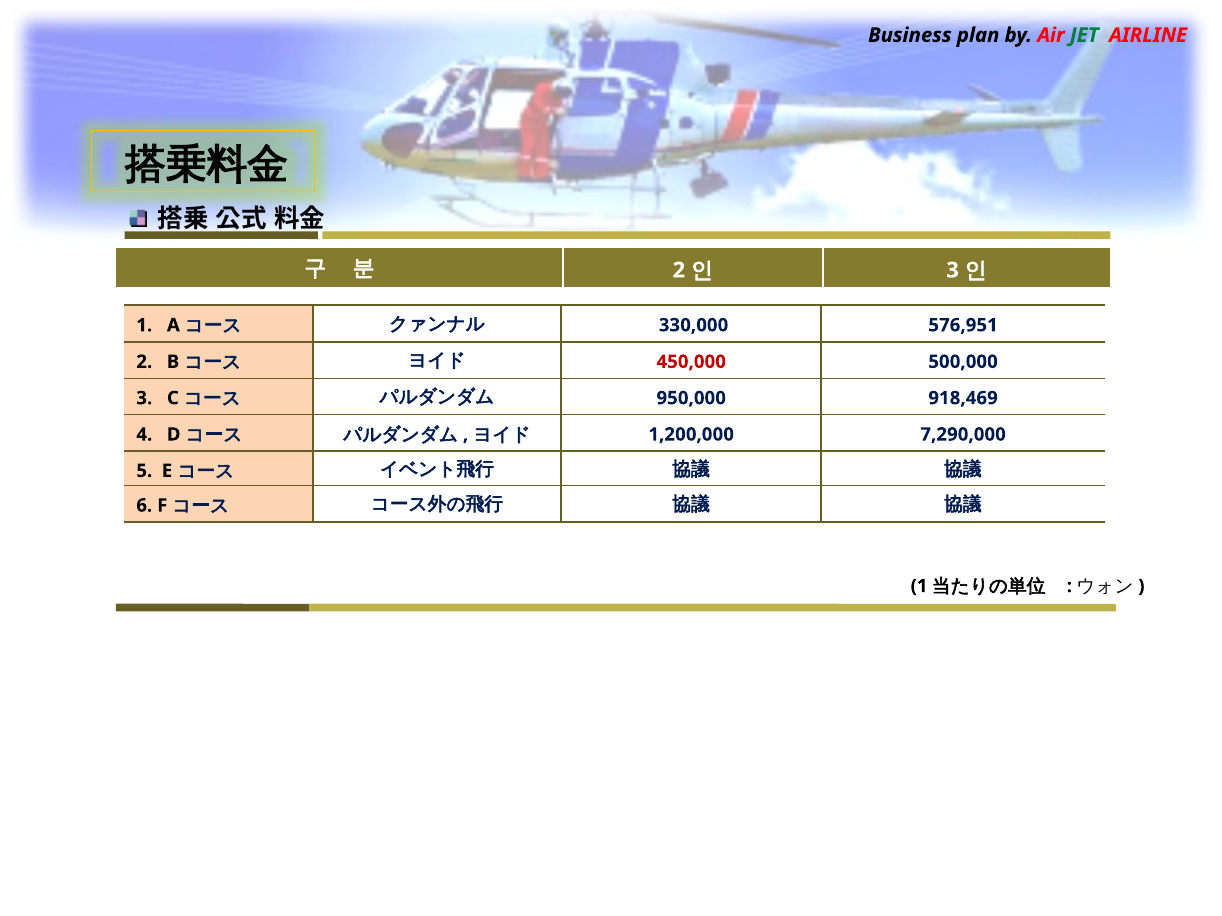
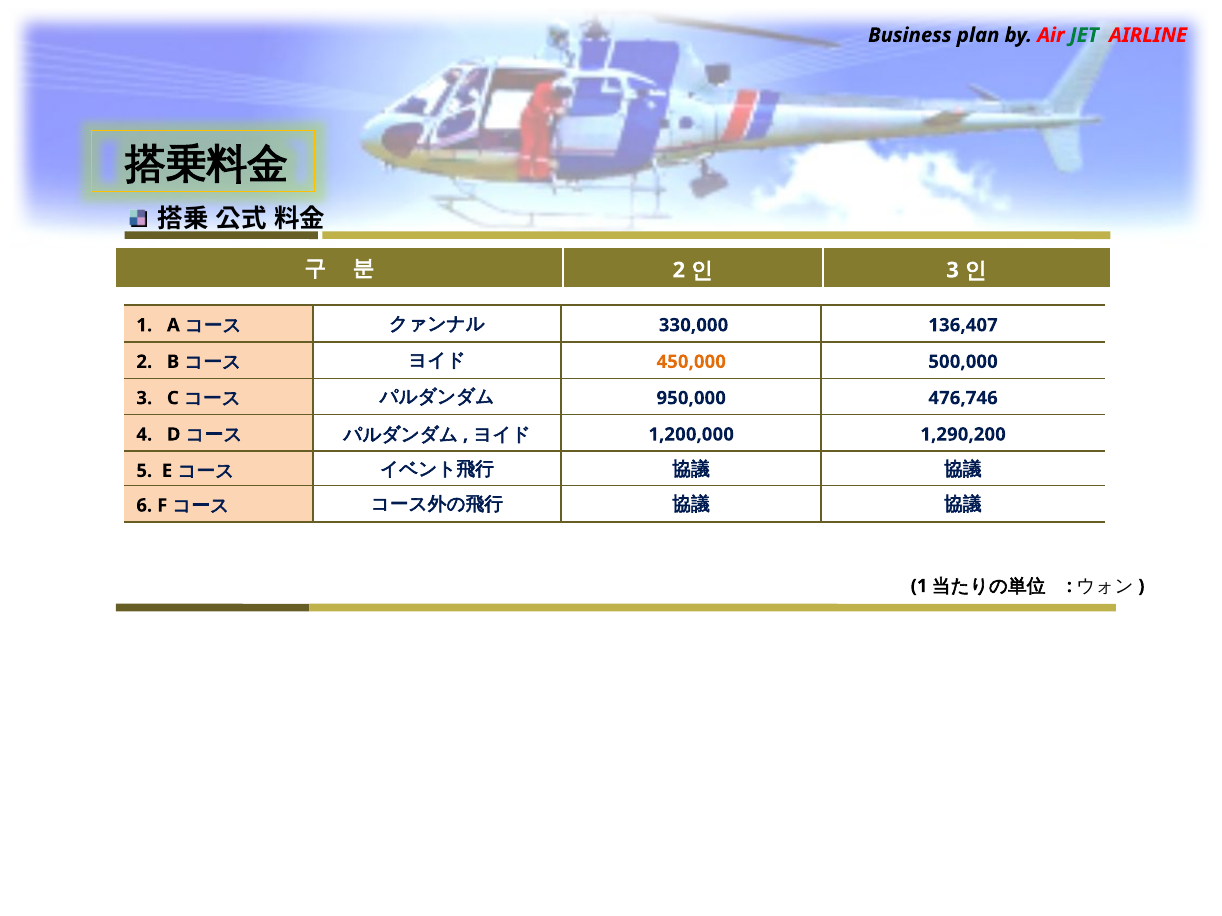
576,951: 576,951 -> 136,407 (963, 325)
450,000 colour: red -> orange (691, 362)
918,469: 918,469 -> 476,746 (963, 398)
7,290,000: 7,290,000 -> 1,290,200 (963, 435)
